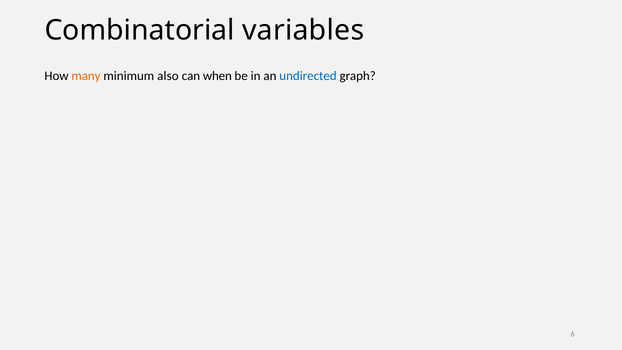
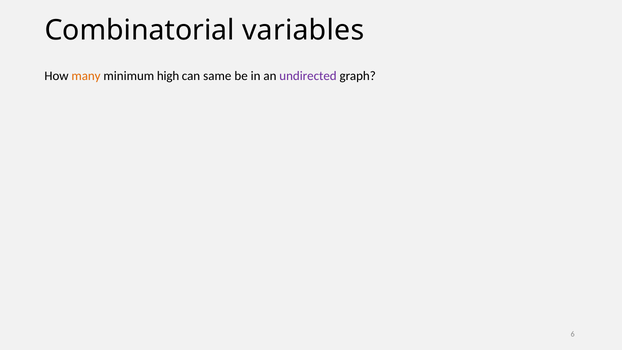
also: also -> high (168, 76)
when: when -> same (217, 76)
undirected colour: blue -> purple (308, 76)
